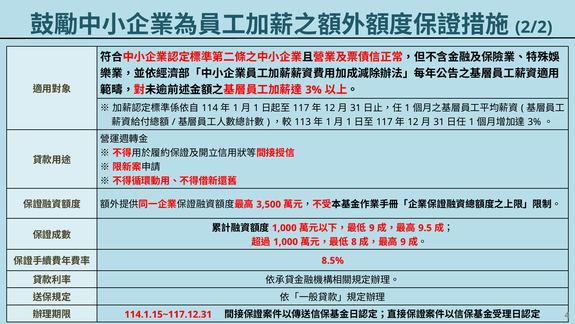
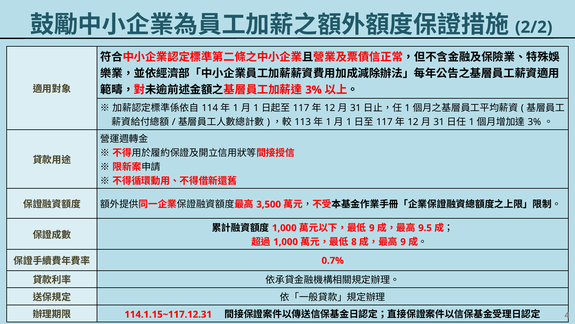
8.5%: 8.5% -> 0.7% (333, 260)
